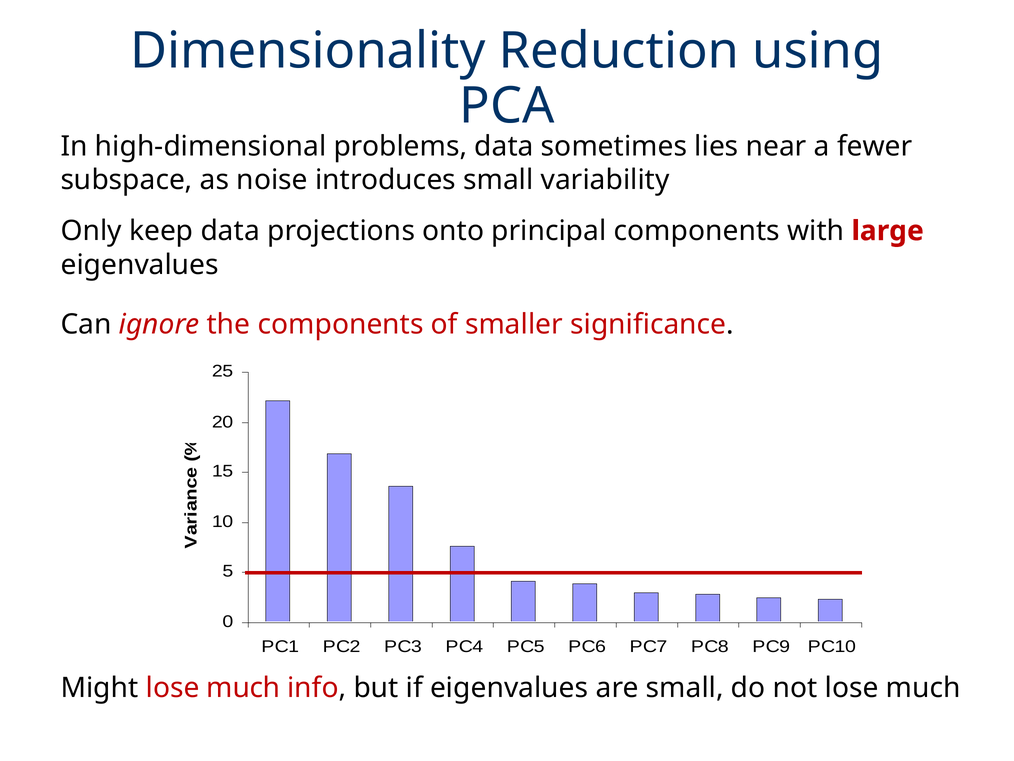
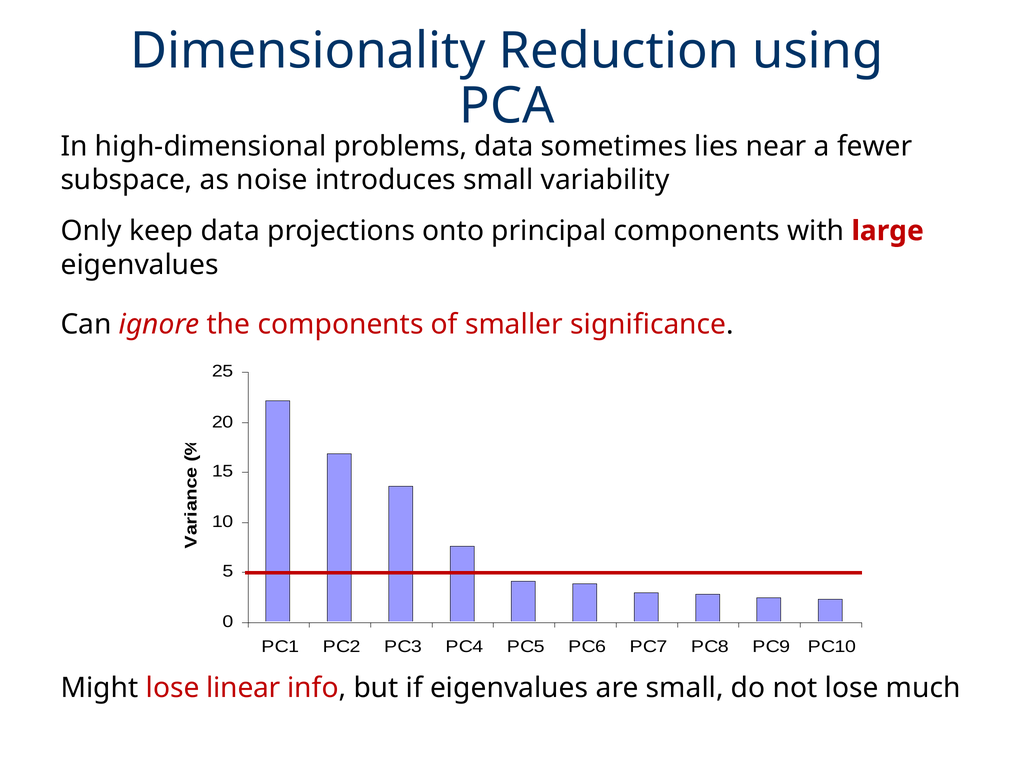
Might lose much: much -> linear (243, 688)
